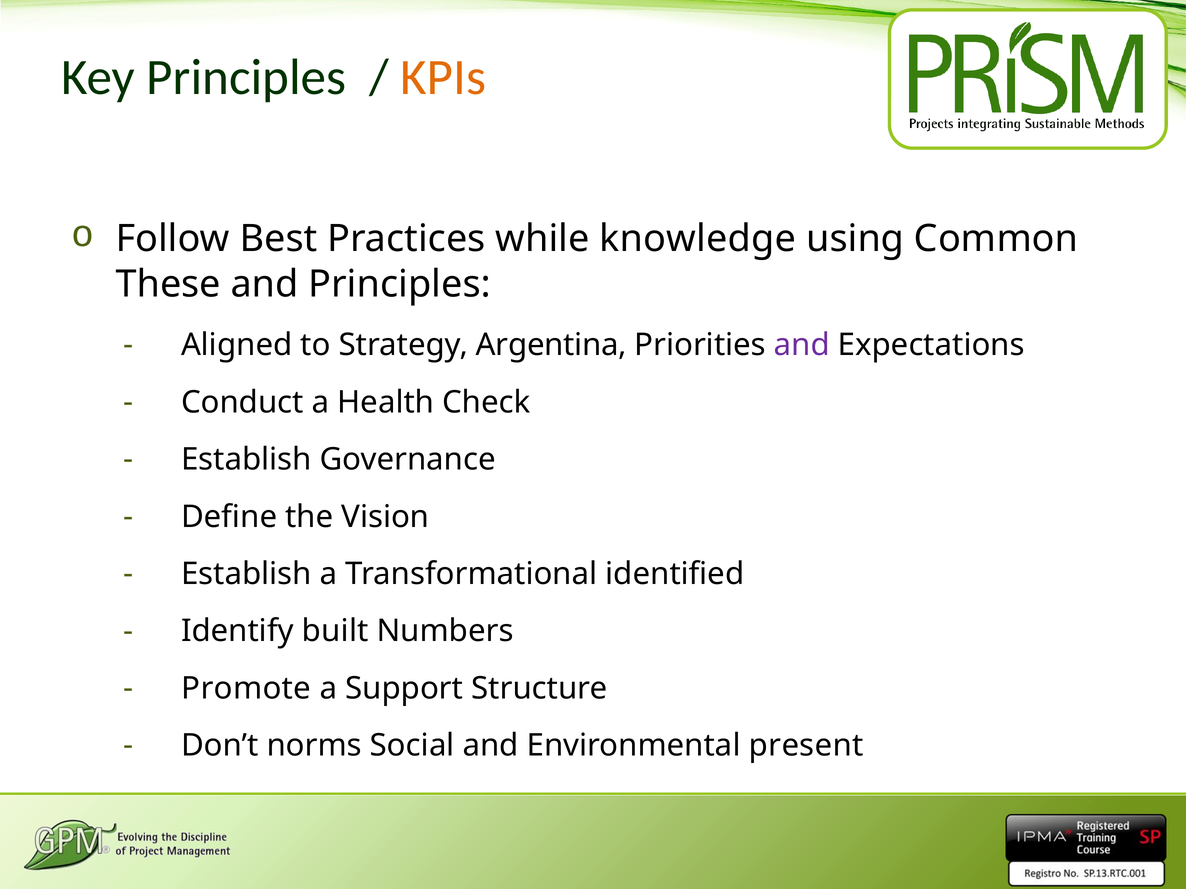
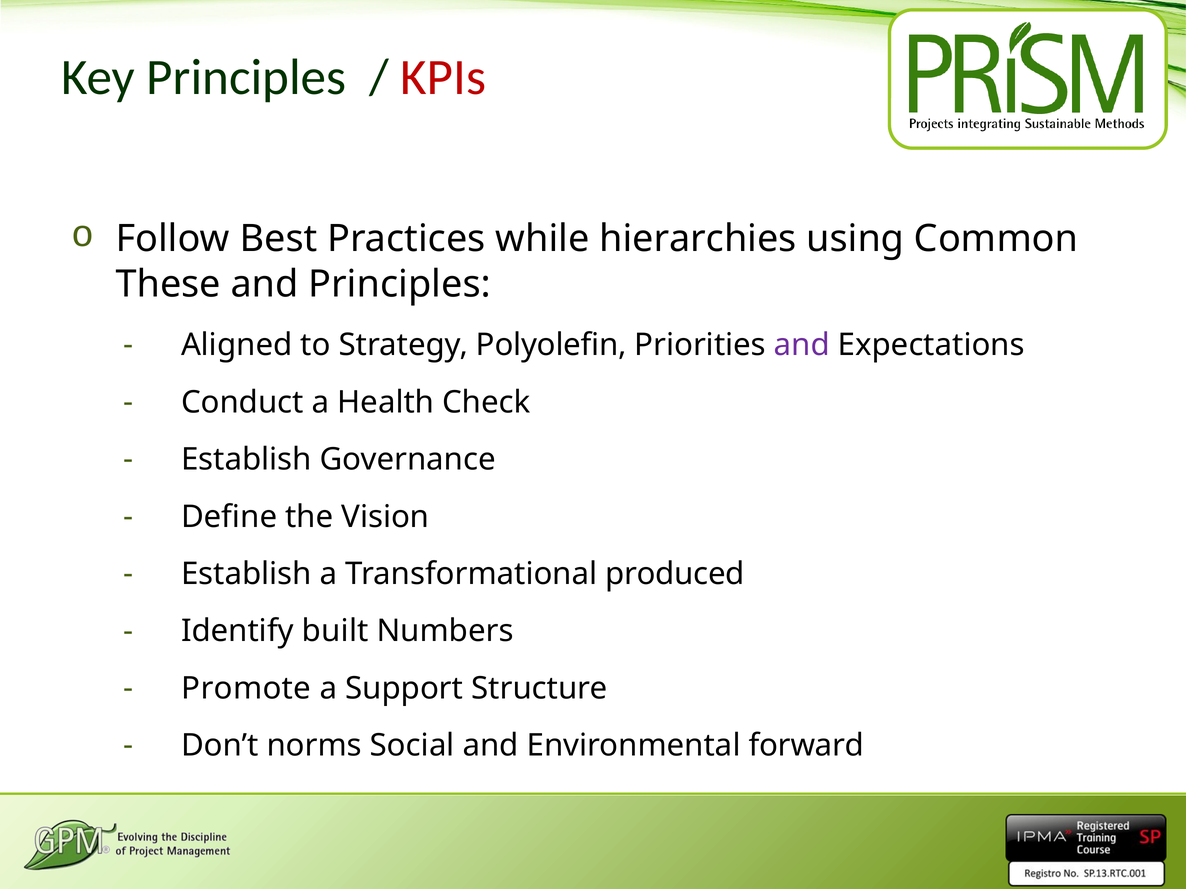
KPIs colour: orange -> red (443, 78)
knowledge: knowledge -> hierarchies (698, 239)
Argentina: Argentina -> Polyolefin (551, 345)
identified: identified -> produced (675, 574)
present: present -> forward (806, 746)
